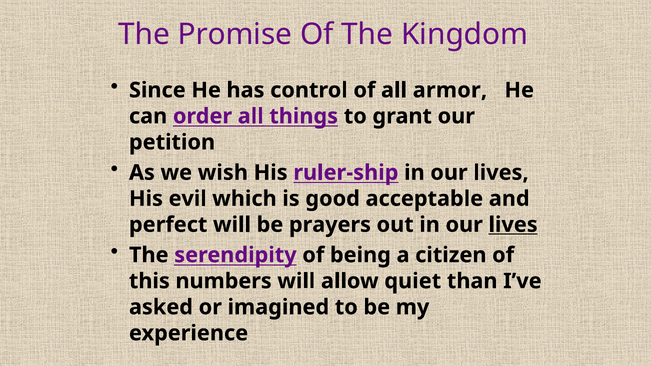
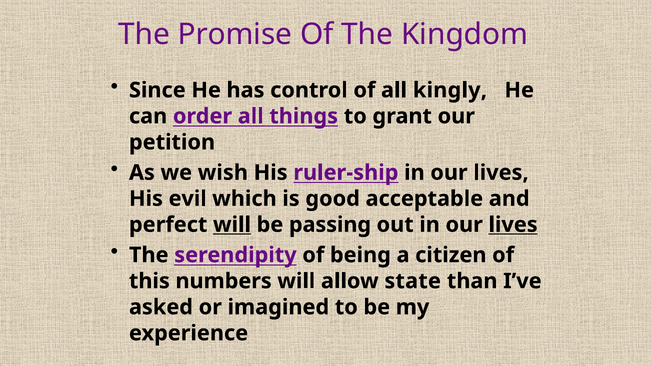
armor: armor -> kingly (450, 90)
will underline: none -> present (232, 225)
prayers: prayers -> passing (330, 225)
quiet: quiet -> state (413, 281)
